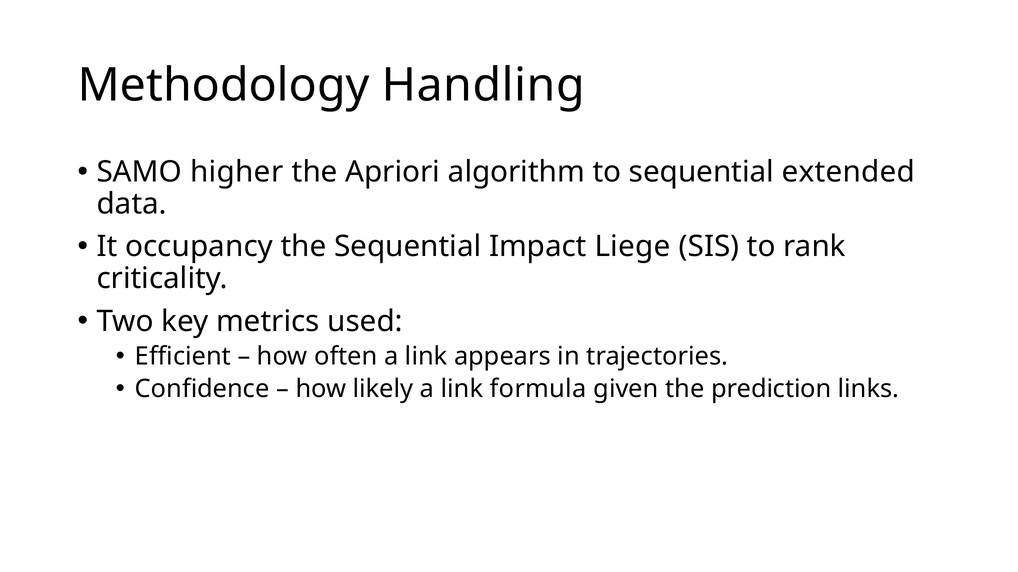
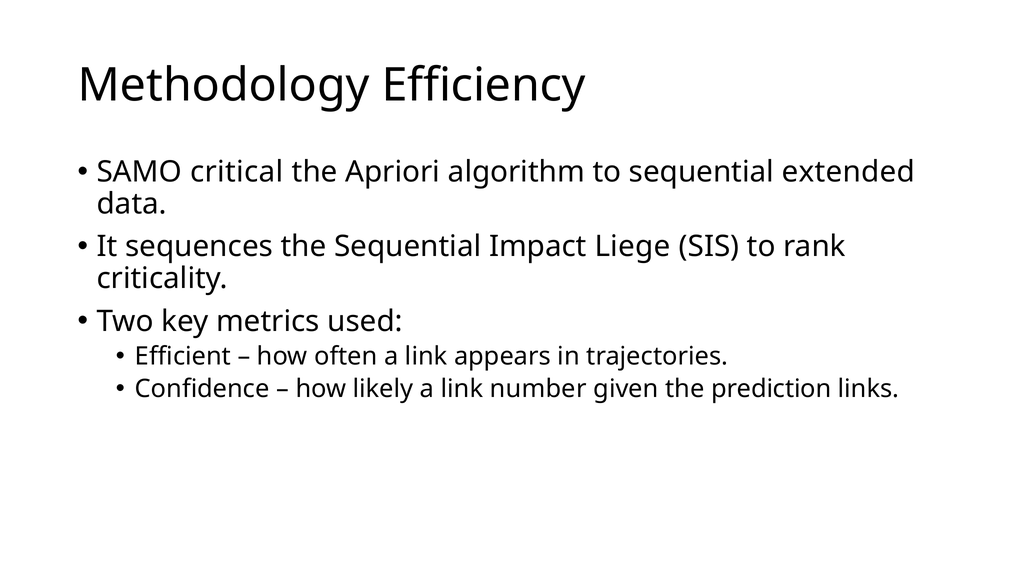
Handling: Handling -> Efficiency (484, 86)
higher: higher -> critical (237, 172)
occupancy: occupancy -> sequences (199, 247)
formula: formula -> number (538, 389)
